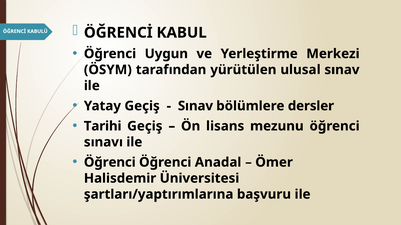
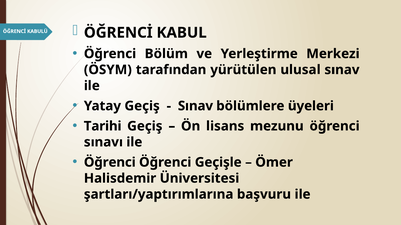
Uygun: Uygun -> Bölüm (166, 54)
dersler: dersler -> üyeleri (311, 106)
Anadal: Anadal -> Geçişle (218, 163)
